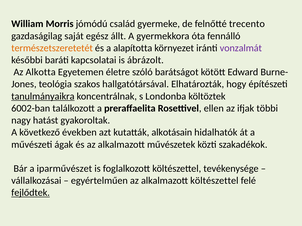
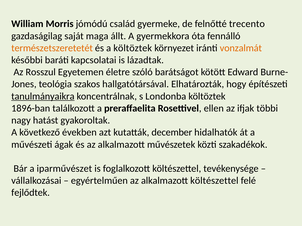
egész: egész -> maga (97, 36)
a alapította: alapította -> költöztek (133, 48)
vonzalmát colour: purple -> orange (241, 48)
ábrázolt: ábrázolt -> lázadtak (145, 60)
Alkotta: Alkotta -> Rosszul (41, 72)
6002-ban: 6002-ban -> 1896-ban (31, 109)
alkotásain: alkotásain -> december (172, 133)
fejlődtek underline: present -> none (31, 193)
